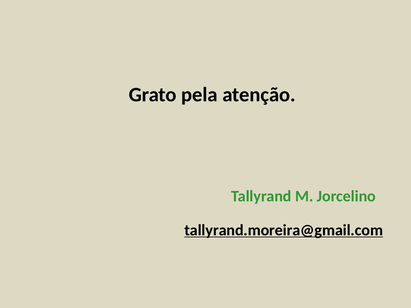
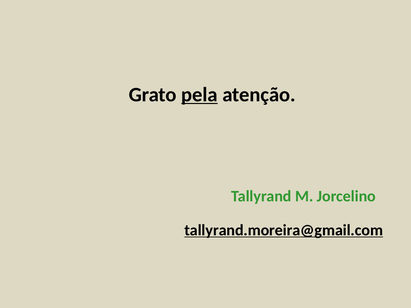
pela underline: none -> present (200, 95)
